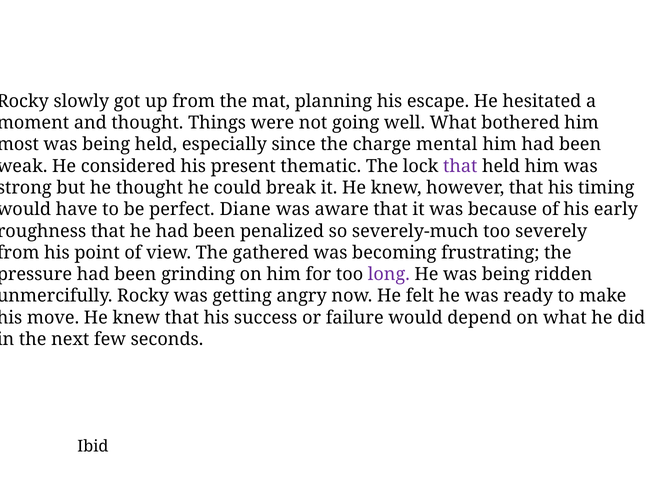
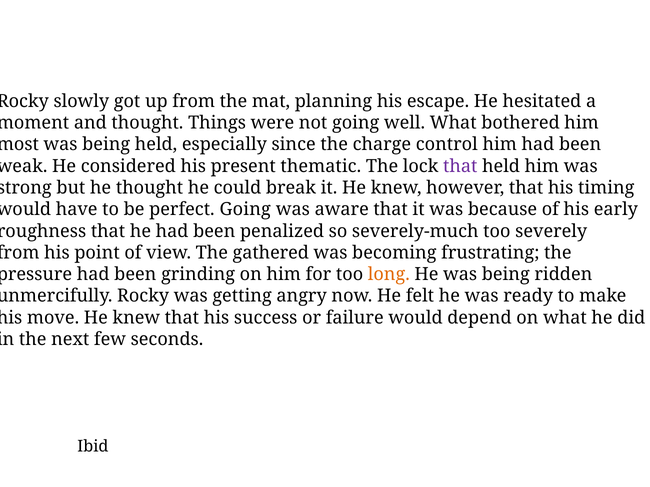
mental: mental -> control (447, 145)
perfect Diane: Diane -> Going (245, 210)
long colour: purple -> orange (389, 275)
